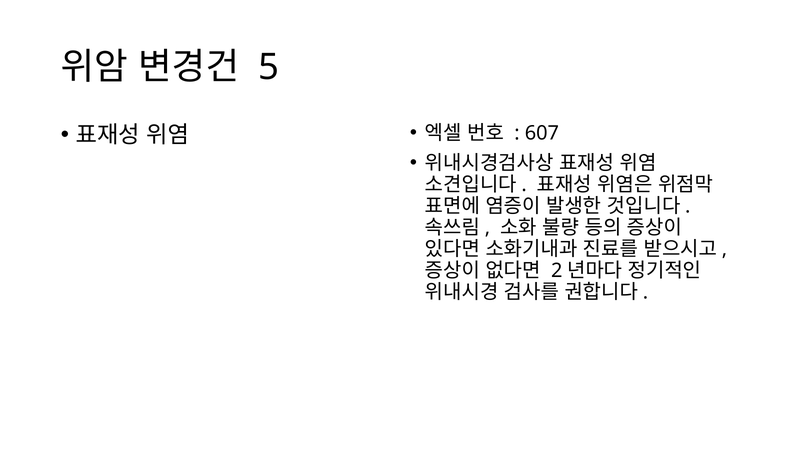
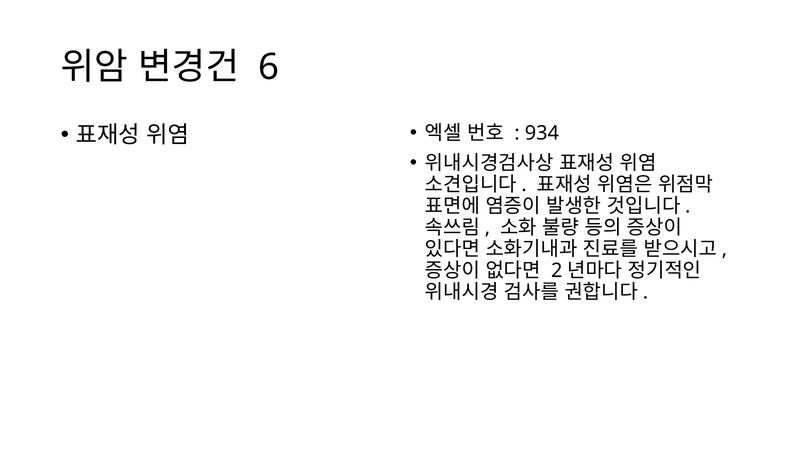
5: 5 -> 6 (269, 67)
607: 607 -> 934 (542, 133)
